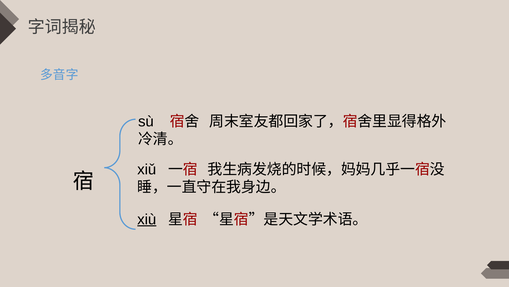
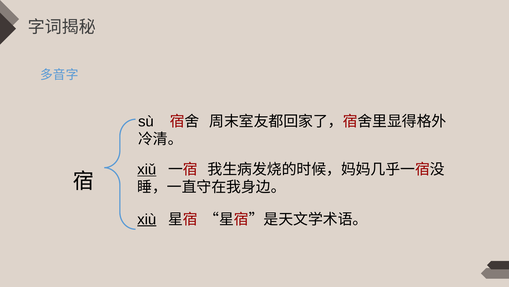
xiǔ underline: none -> present (147, 169)
